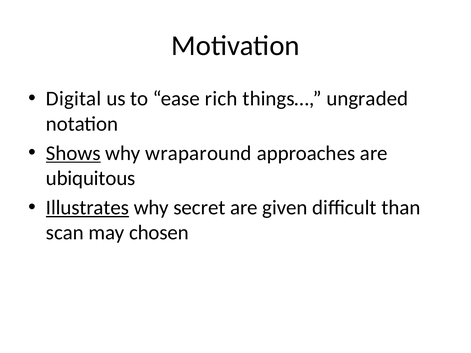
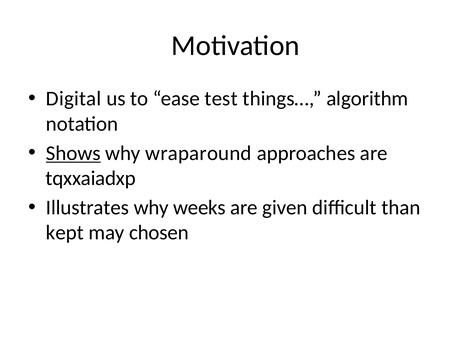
rich: rich -> test (221, 99)
ungraded: ungraded -> algorithm (367, 99)
ubiquitous: ubiquitous -> tqxxaiadxp (91, 178)
Illustrates underline: present -> none (87, 208)
secret: secret -> weeks (199, 208)
scan: scan -> kept (65, 233)
